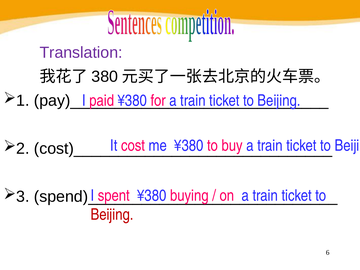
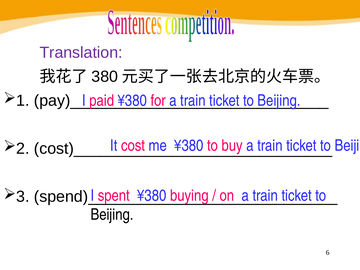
Beijing colour: red -> black (112, 215)
